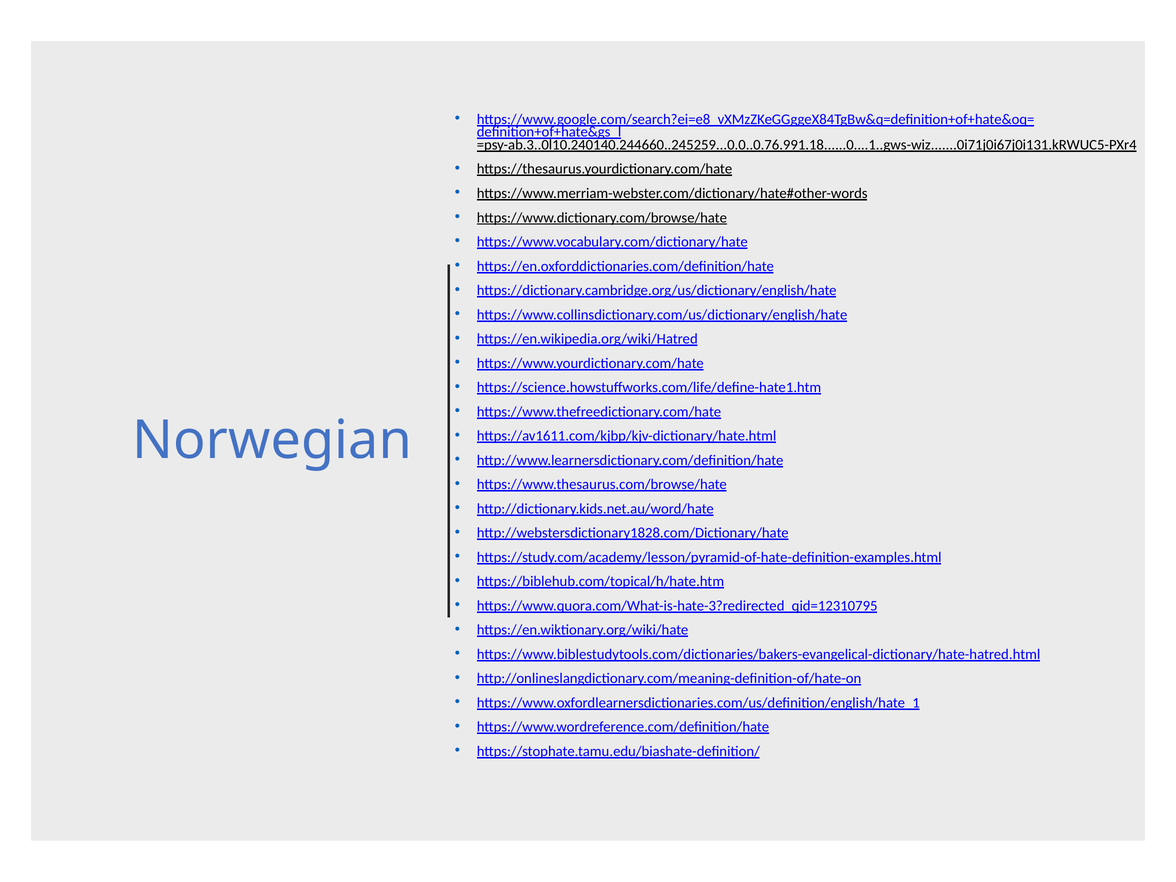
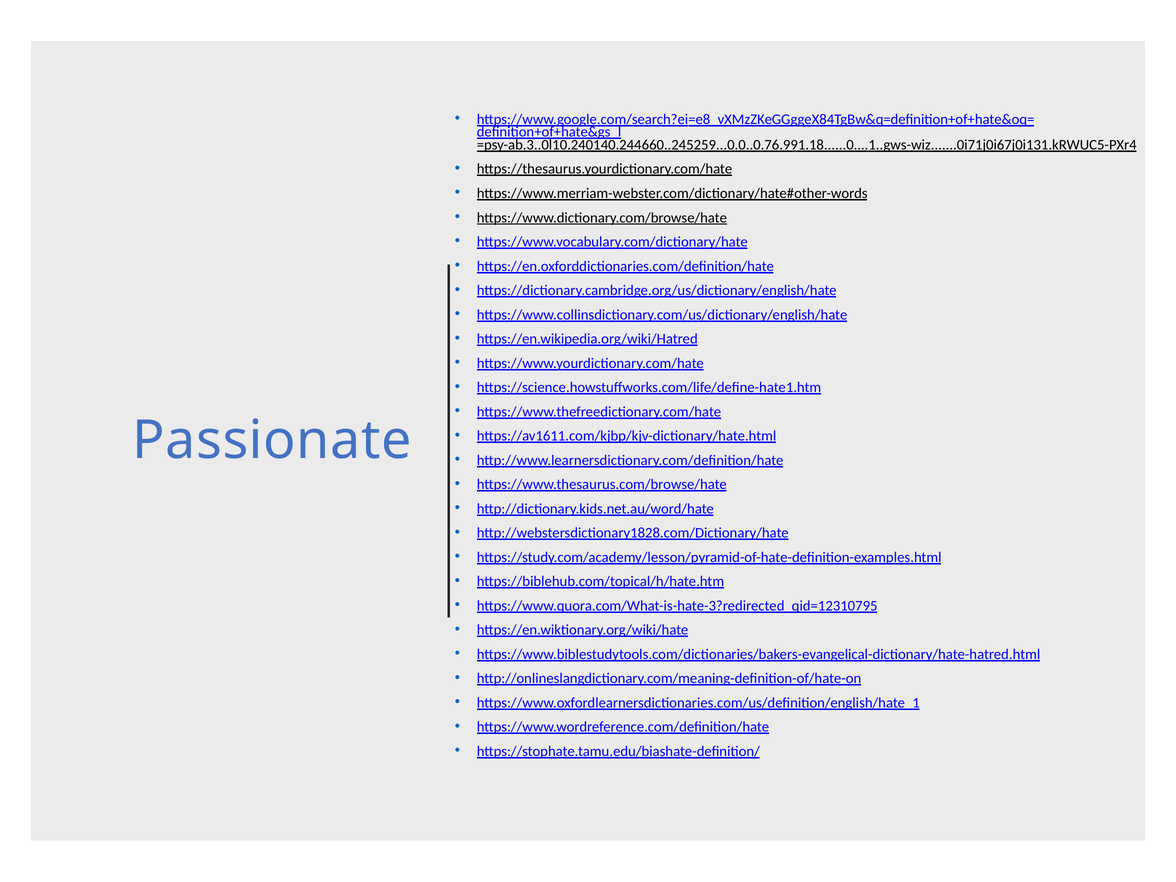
Norwegian: Norwegian -> Passionate (272, 441)
